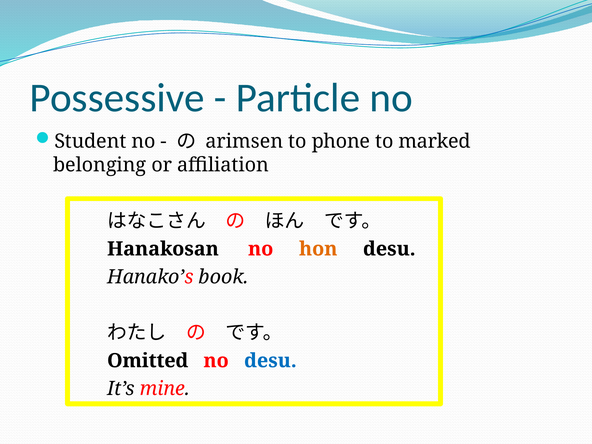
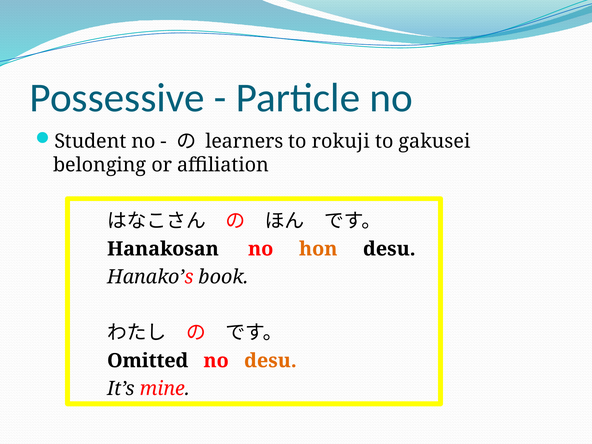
arimsen: arimsen -> learners (244, 141)
phone: phone -> rokuji (341, 141)
marked: marked -> gakusei (434, 141)
desu colour: blue -> orange (270, 361)
